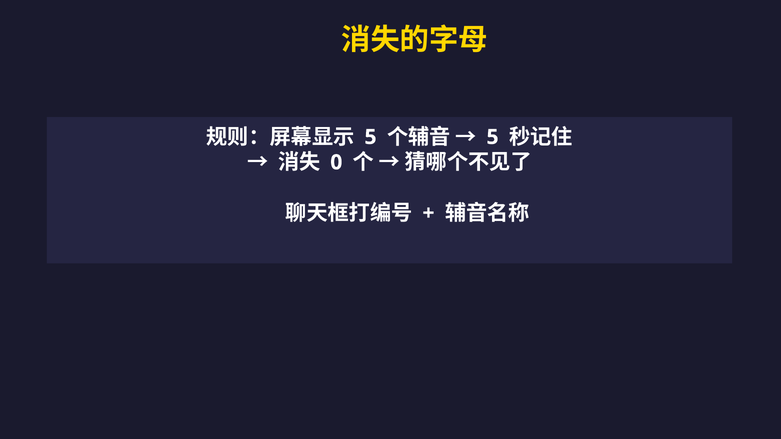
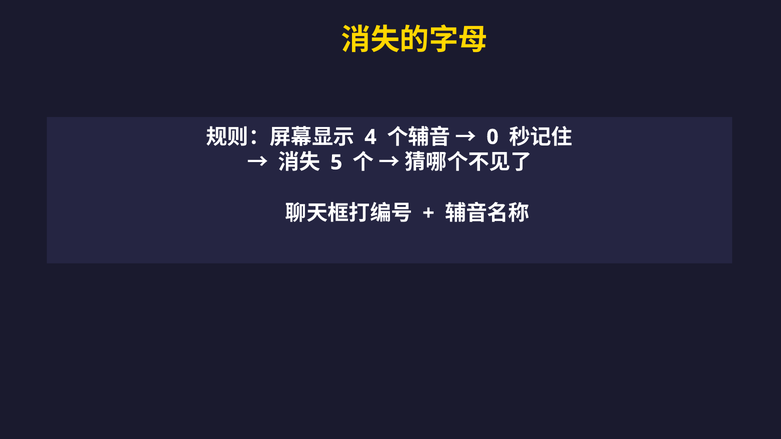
5: 5 -> 4 (371, 137)
5: 5 -> 0 (493, 137)
0: 0 -> 5 (336, 163)
